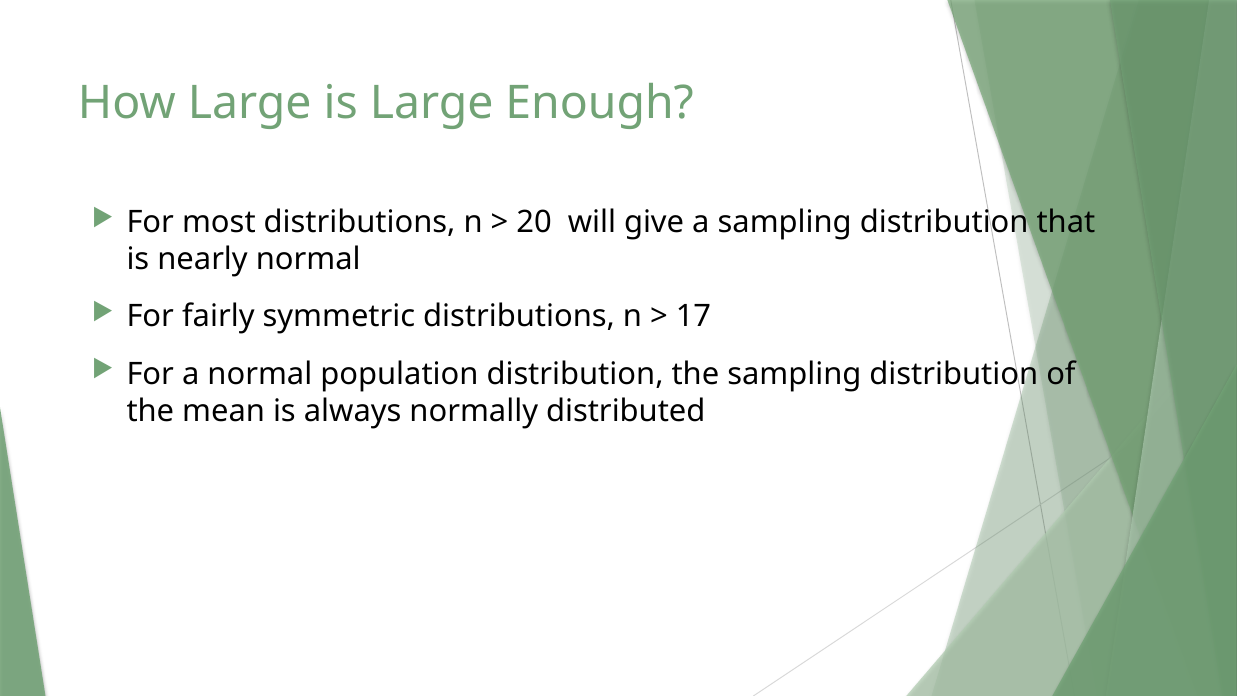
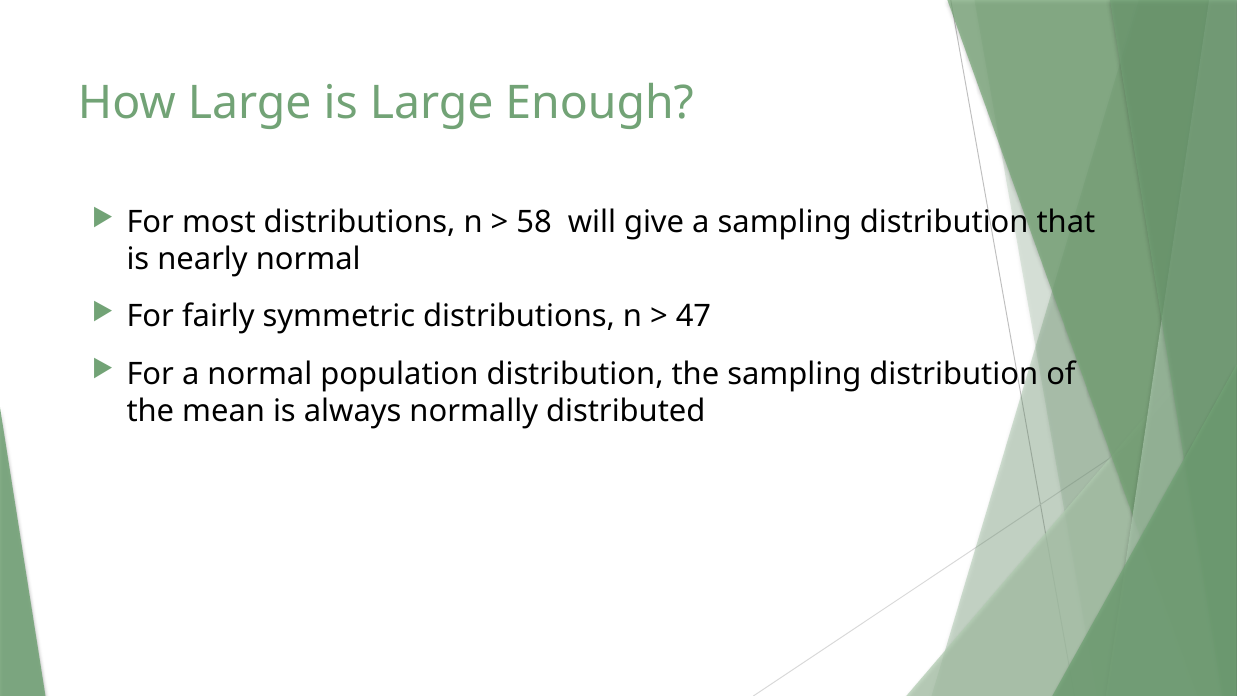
20: 20 -> 58 (534, 222)
17: 17 -> 47 (694, 317)
